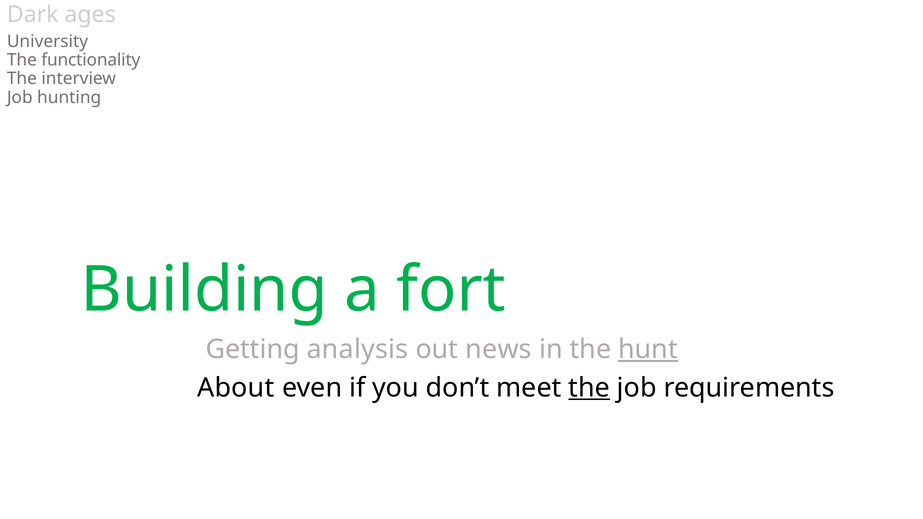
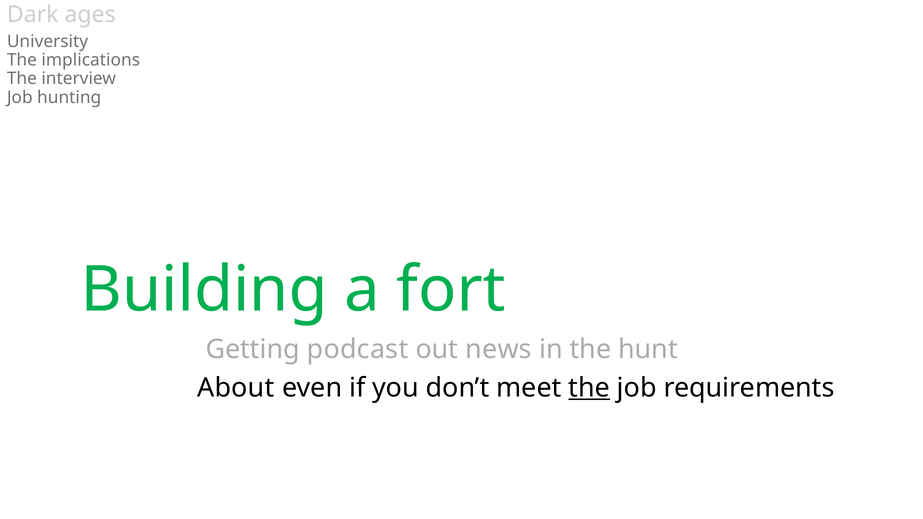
functionality: functionality -> implications (91, 60)
analysis: analysis -> podcast (357, 350)
hunt underline: present -> none (648, 350)
